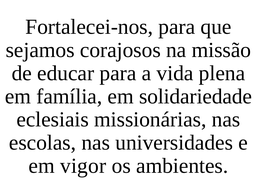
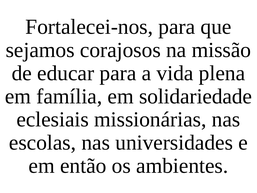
vigor: vigor -> então (83, 166)
